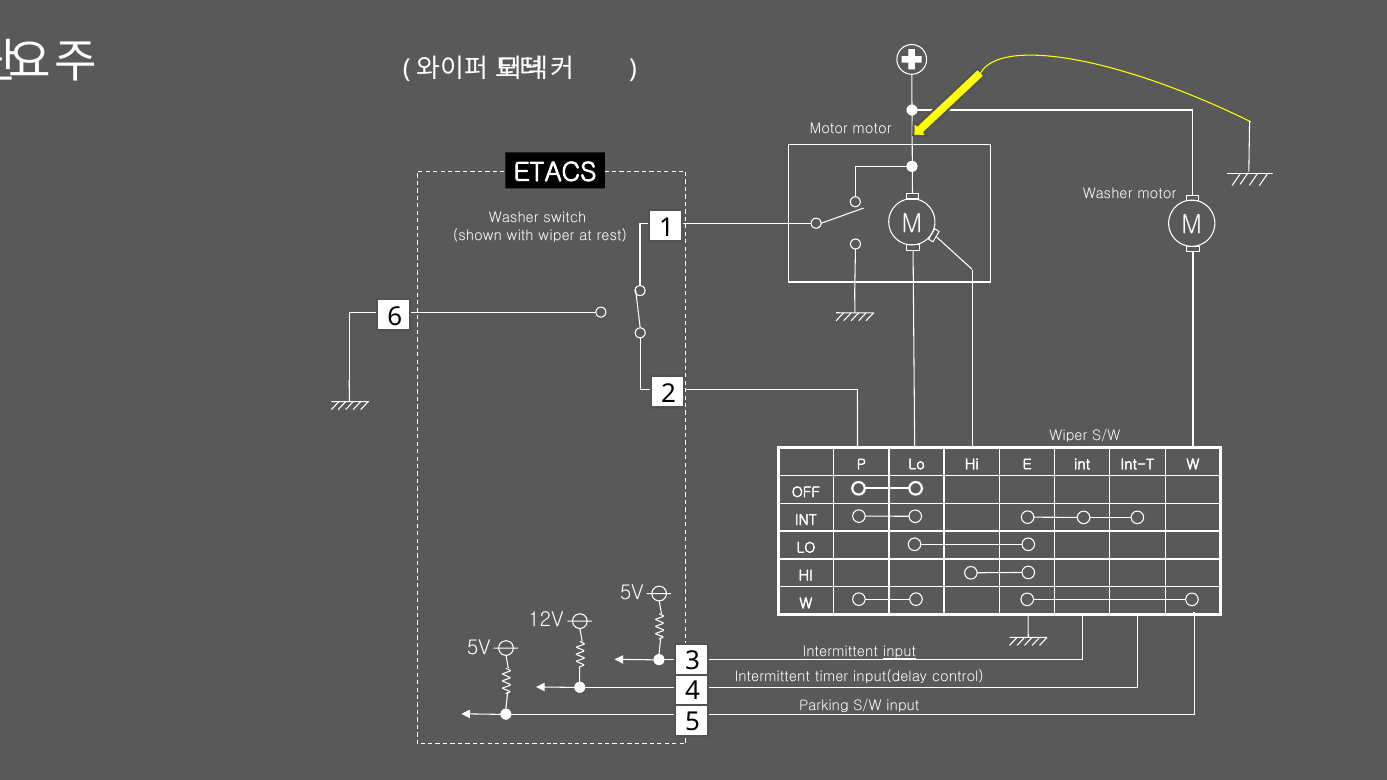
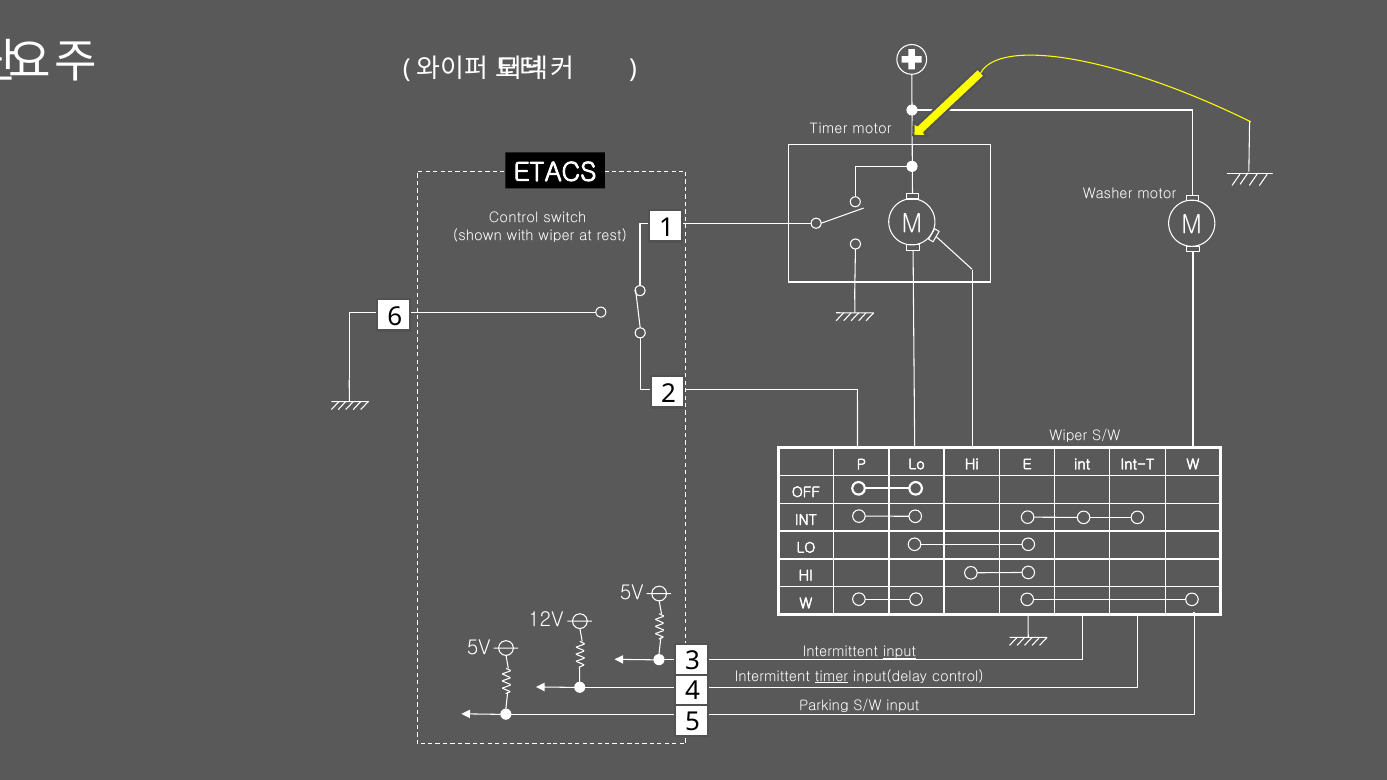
Motor: Motor -> Timer (829, 129)
Washer: Washer -> Control (514, 218)
timer underline: none -> present (832, 677)
